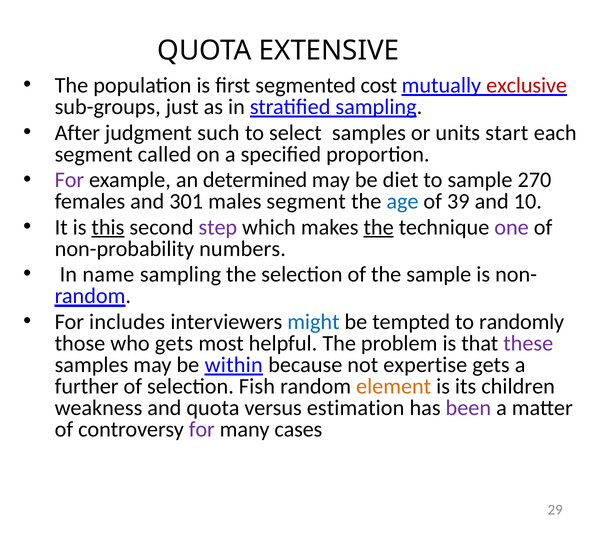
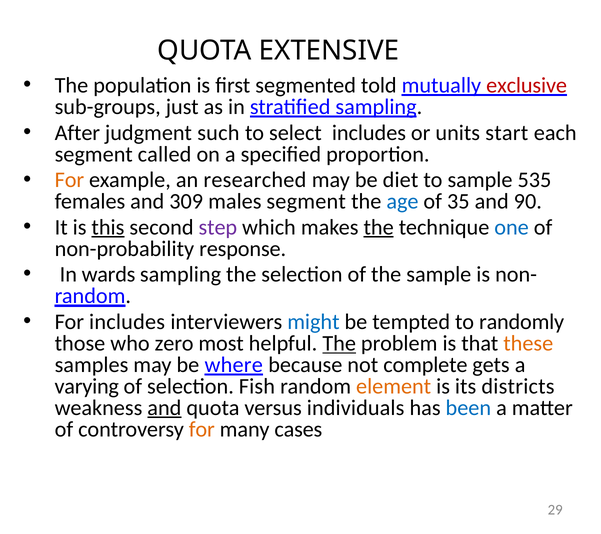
cost: cost -> told (379, 85)
select samples: samples -> includes (369, 133)
For colour: purple -> orange (69, 180)
determined: determined -> researched (255, 180)
270: 270 -> 535 (534, 180)
301: 301 -> 309 (186, 202)
39: 39 -> 35 (458, 202)
10: 10 -> 90 (528, 202)
one colour: purple -> blue (512, 227)
numbers: numbers -> response (243, 249)
name: name -> wards (109, 275)
who gets: gets -> zero (174, 343)
The underline: none -> present (339, 343)
these colour: purple -> orange (528, 343)
within: within -> where (234, 365)
expertise: expertise -> complete (425, 365)
further: further -> varying (87, 387)
children: children -> districts (518, 387)
and underline: none -> present (164, 408)
estimation: estimation -> individuals (356, 408)
been colour: purple -> blue (468, 408)
for colour: purple -> orange (202, 429)
